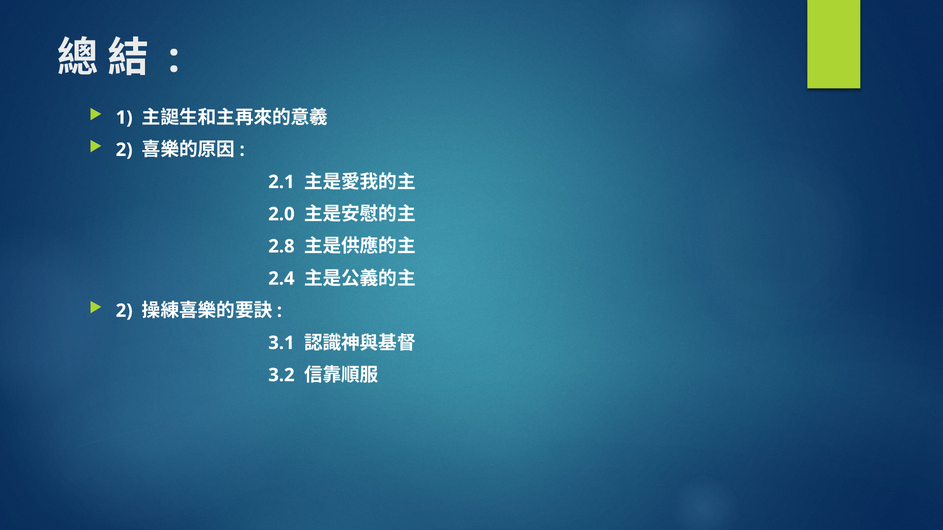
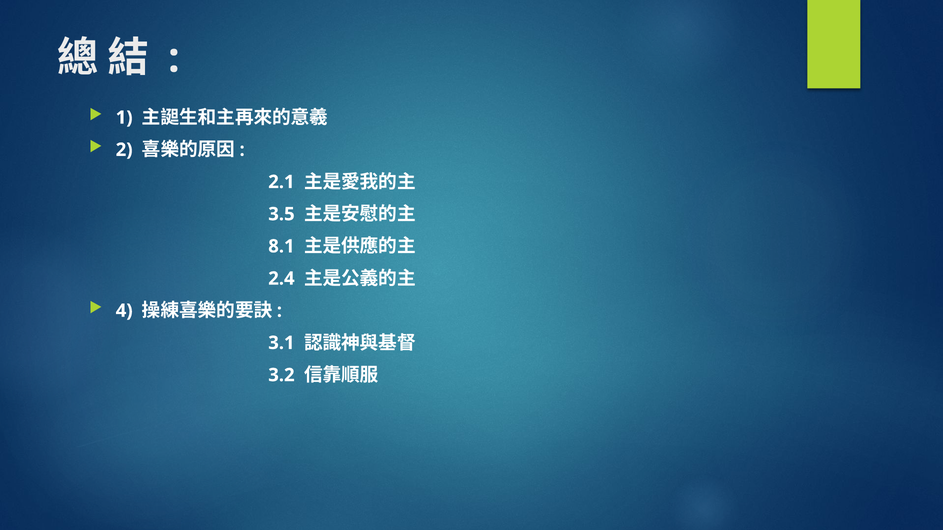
2.0: 2.0 -> 3.5 (281, 214)
2.8: 2.8 -> 8.1 (281, 247)
2: 2 -> 4 (124, 311)
